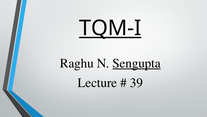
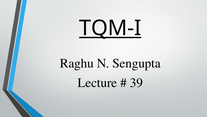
Sengupta underline: present -> none (137, 63)
